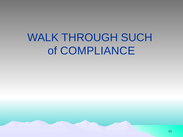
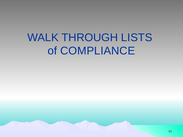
SUCH: SUCH -> LISTS (137, 38)
